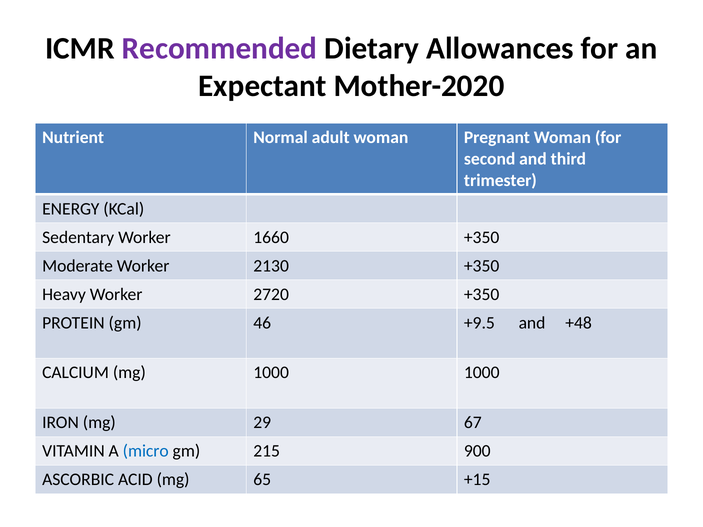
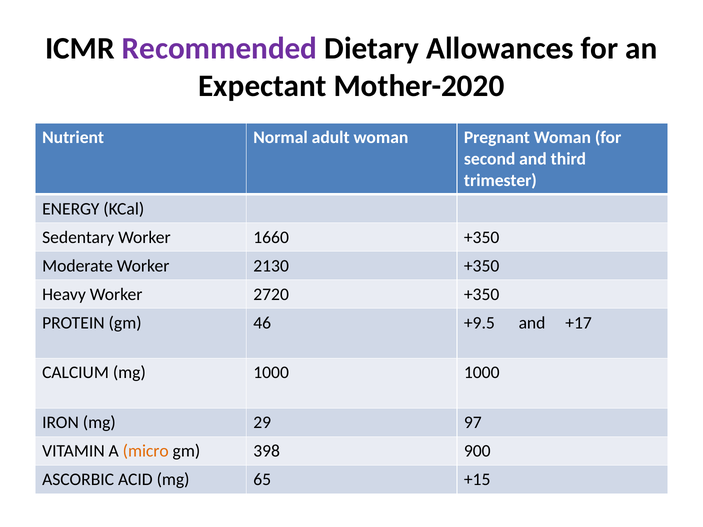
+48: +48 -> +17 (579, 323)
67: 67 -> 97 (473, 423)
micro colour: blue -> orange (146, 451)
215: 215 -> 398 (267, 451)
